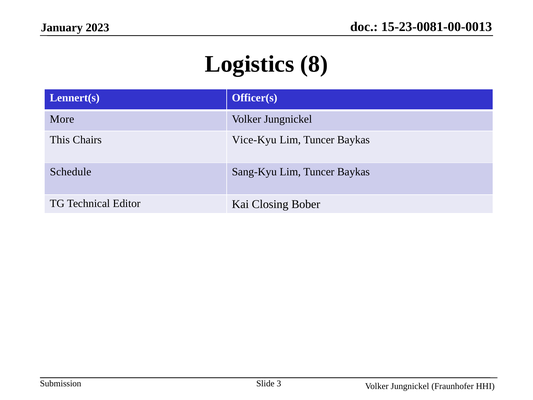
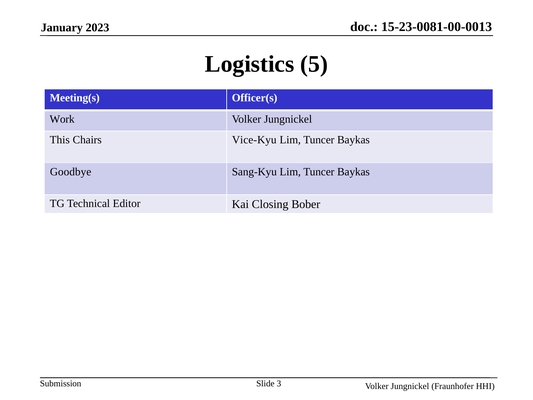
8: 8 -> 5 (314, 64)
Lennert(s: Lennert(s -> Meeting(s (75, 98)
More: More -> Work (62, 119)
Schedule: Schedule -> Goodbye (71, 172)
